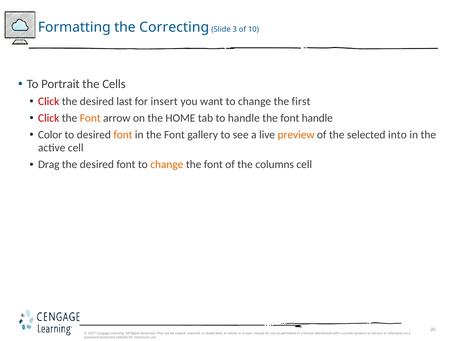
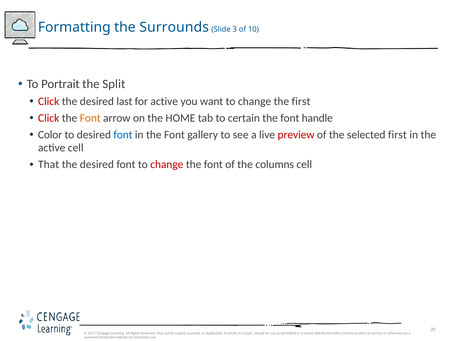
Correcting: Correcting -> Surrounds (174, 27)
Cells: Cells -> Split (114, 84)
for insert: insert -> active (164, 101)
to handle: handle -> certain (244, 118)
font colour: orange -> blue (123, 135)
preview colour: orange -> red (296, 135)
selected into: into -> first (397, 135)
Drag: Drag -> That (49, 165)
change colour: orange -> red (167, 165)
